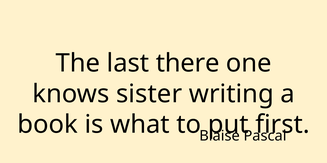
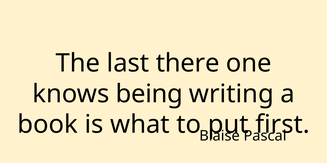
sister: sister -> being (149, 94)
